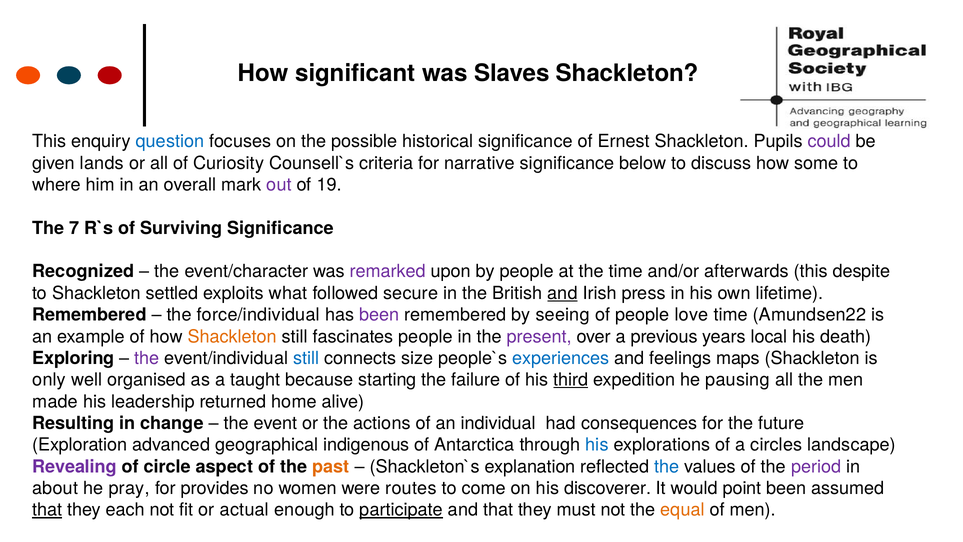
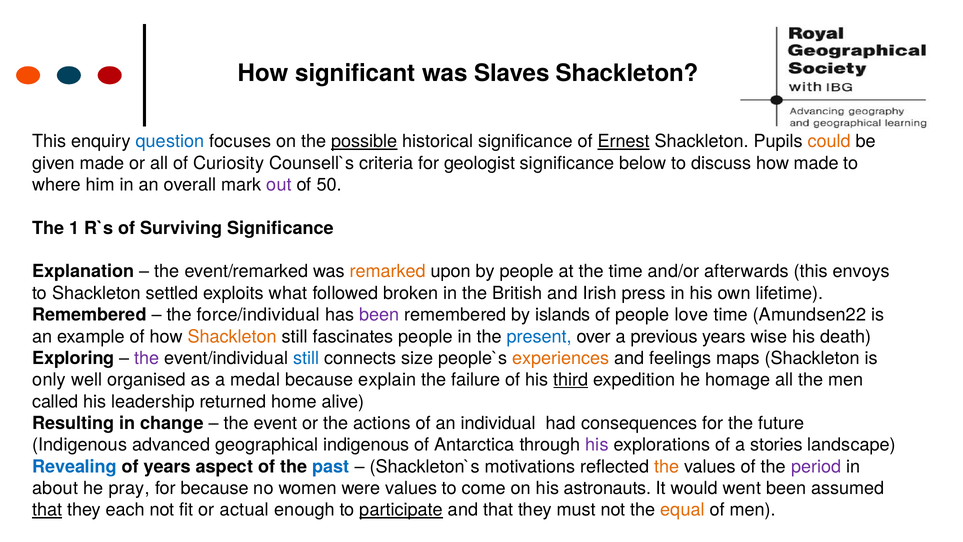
possible underline: none -> present (364, 141)
Ernest underline: none -> present (624, 141)
could colour: purple -> orange (829, 141)
given lands: lands -> made (102, 163)
narrative: narrative -> geologist (480, 163)
how some: some -> made (816, 163)
19: 19 -> 50 (329, 185)
7: 7 -> 1 (74, 228)
Recognized: Recognized -> Explanation (83, 271)
event/character: event/character -> event/remarked (246, 271)
remarked colour: purple -> orange (388, 271)
despite: despite -> envoys (861, 271)
secure: secure -> broken (411, 293)
and underline: present -> none (563, 293)
seeing: seeing -> islands (563, 315)
present colour: purple -> blue (539, 336)
local: local -> wise (769, 336)
experiences colour: blue -> orange (561, 358)
taught: taught -> medal (255, 380)
starting: starting -> explain (387, 380)
pausing: pausing -> homage (738, 380)
made: made -> called (55, 401)
Exploration: Exploration -> Indigenous (80, 445)
his colour: blue -> purple (597, 445)
circles: circles -> stories (776, 445)
Revealing colour: purple -> blue (74, 466)
of circle: circle -> years (167, 466)
past colour: orange -> blue (331, 466)
explanation: explanation -> motivations (530, 466)
the colour: blue -> orange (667, 466)
for provides: provides -> because (215, 488)
were routes: routes -> values (411, 488)
discoverer: discoverer -> astronauts (608, 488)
point: point -> went (742, 488)
